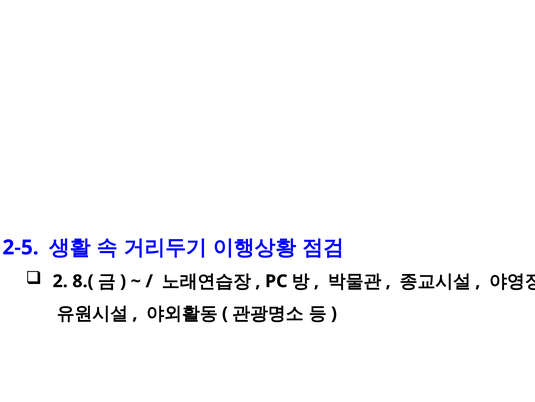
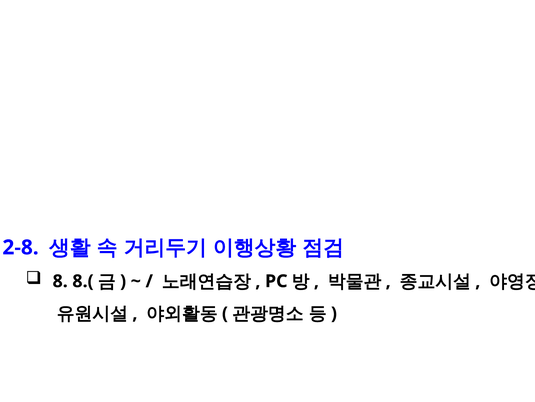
2-5: 2-5 -> 2-8 (21, 247)
2: 2 -> 8 (60, 281)
